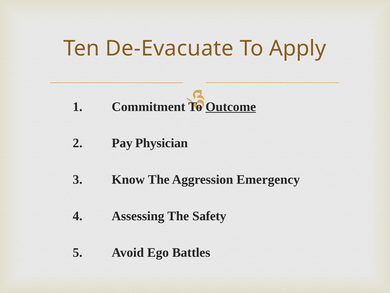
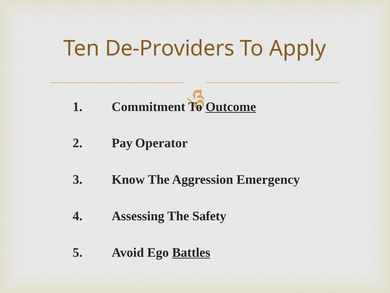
De-Evacuate: De-Evacuate -> De-Providers (170, 48)
Physician: Physician -> Operator (161, 143)
Battles underline: none -> present (191, 252)
